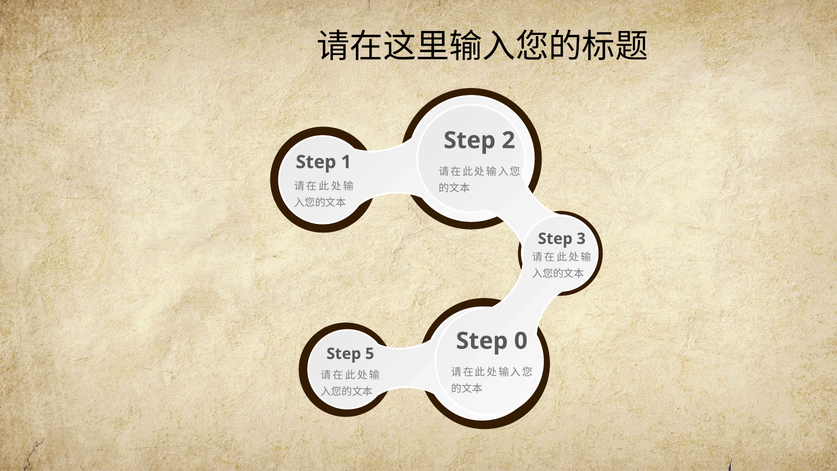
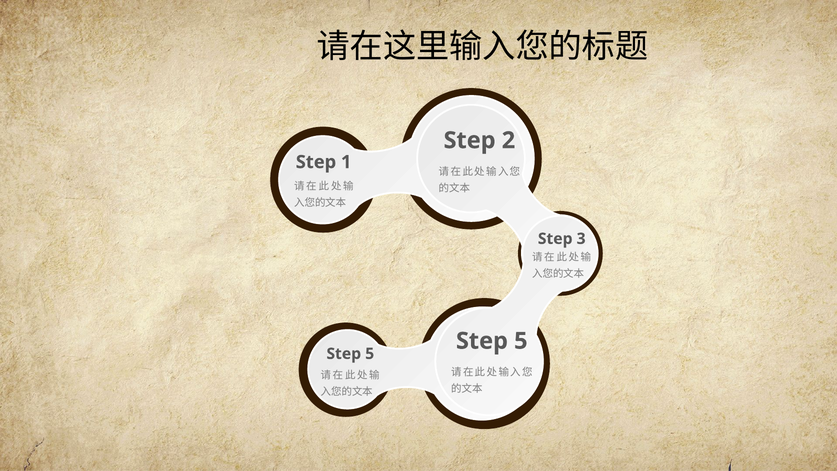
0: 0 -> 5 (521, 341)
